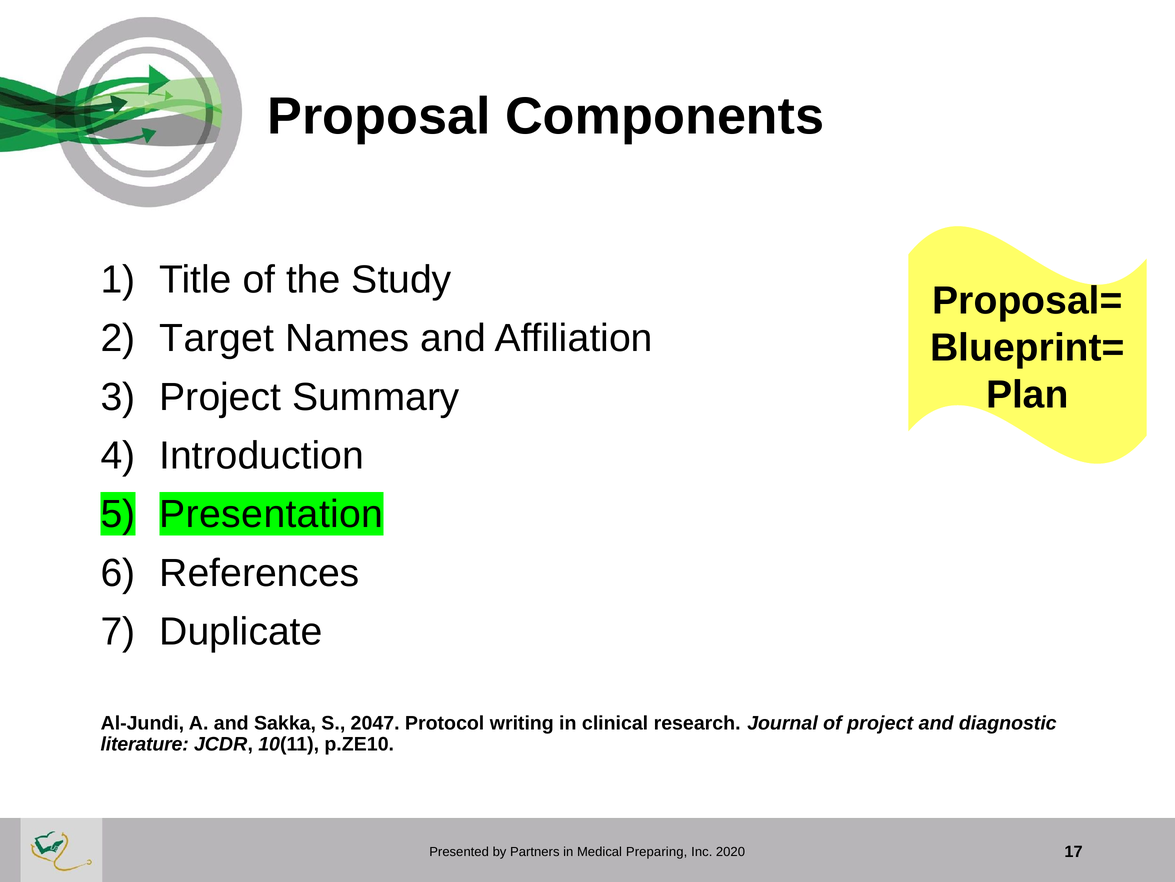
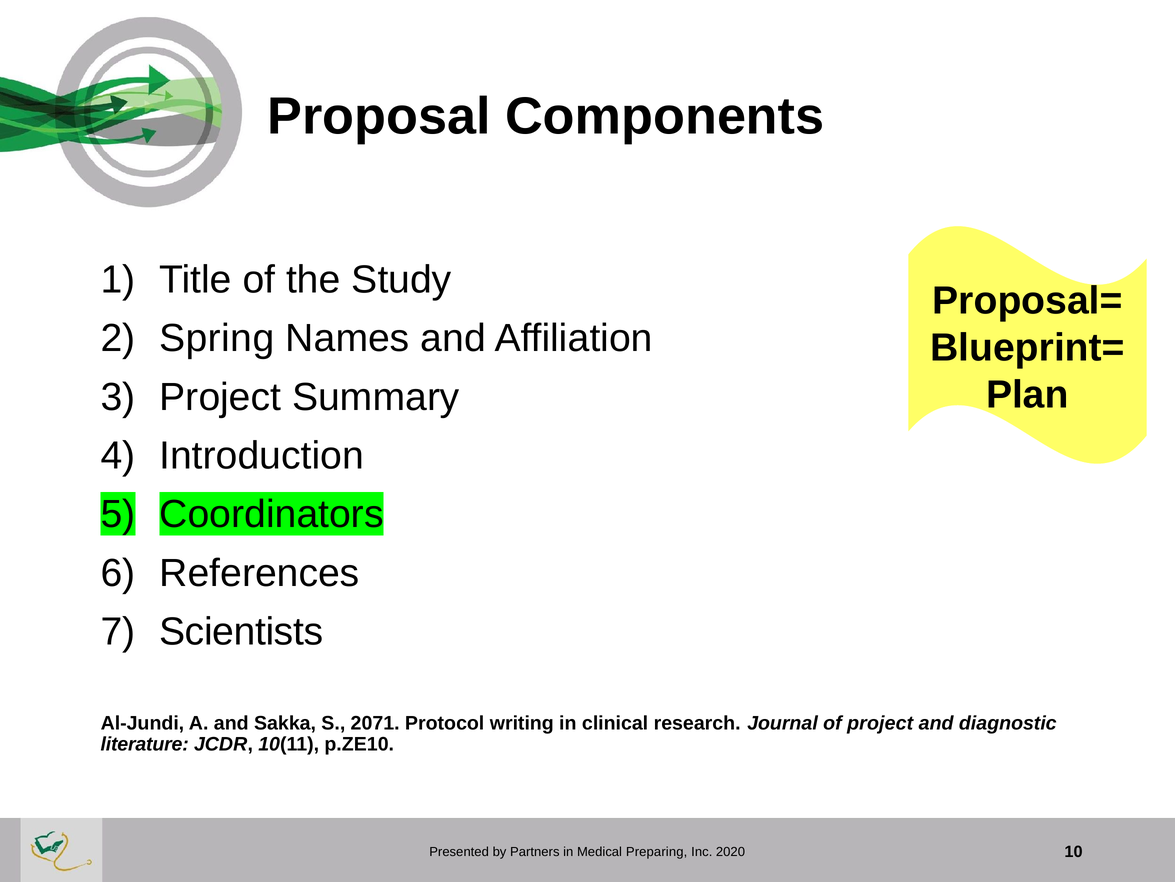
Target: Target -> Spring (217, 338)
Presentation: Presentation -> Coordinators (272, 514)
Duplicate: Duplicate -> Scientists (241, 631)
2047: 2047 -> 2071 (375, 723)
17: 17 -> 10 (1074, 851)
